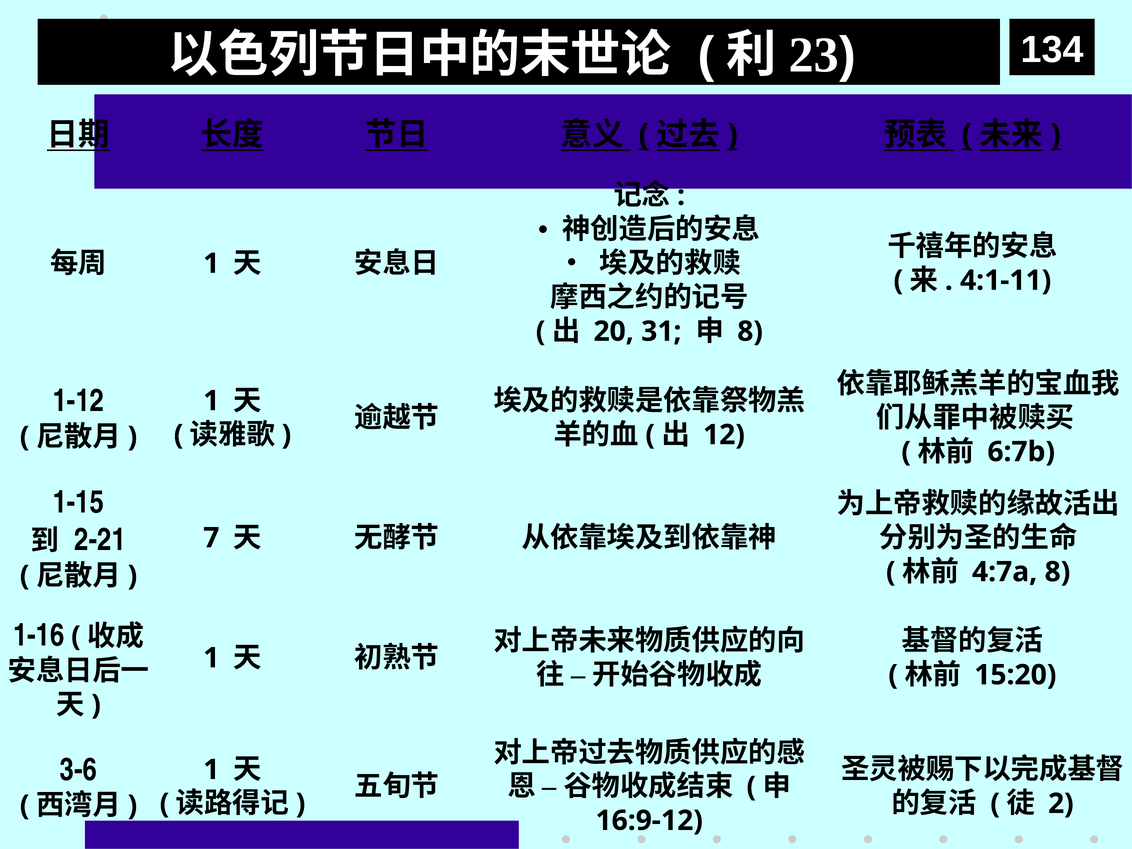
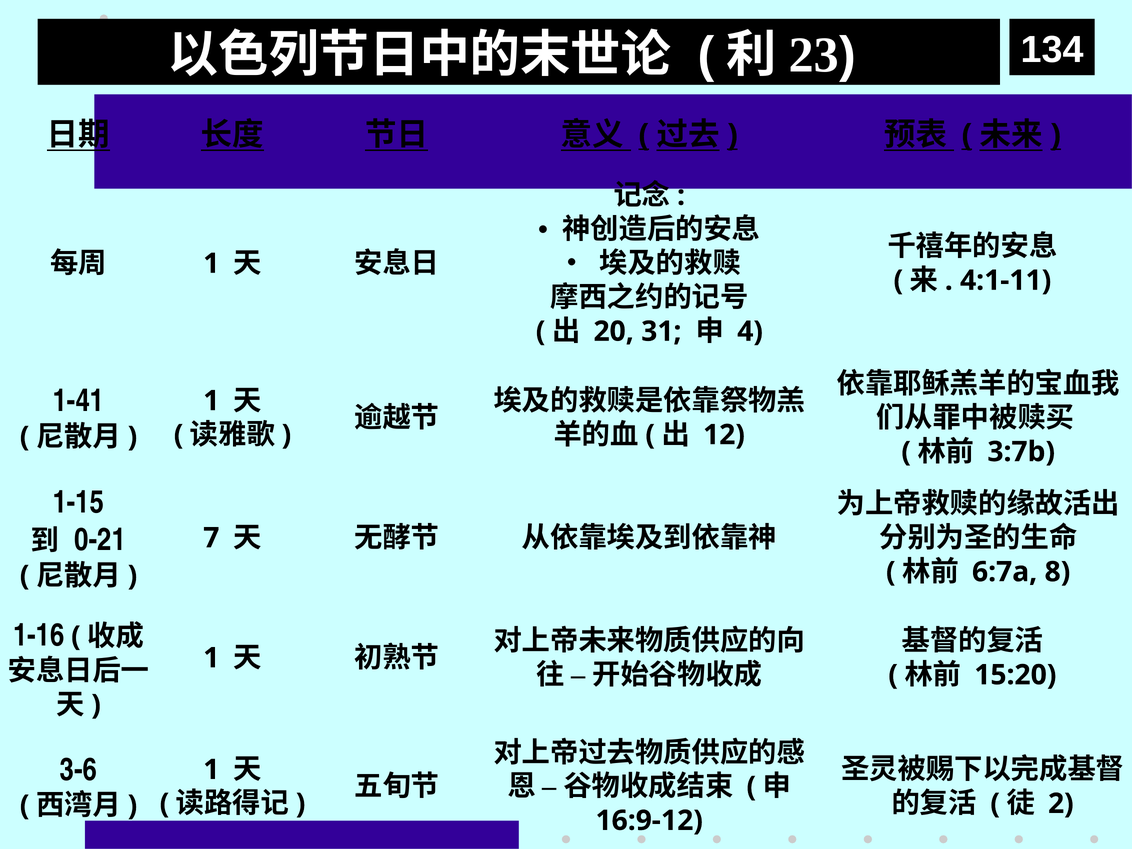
8: 8 -> 4 (750, 331)
1-12: 1-12 -> 1-41 (78, 401)
6:7b: 6:7b -> 3:7b (1021, 452)
2-21: 2-21 -> 0-21 (100, 540)
4:7a: 4:7a -> 6:7a (1005, 572)
